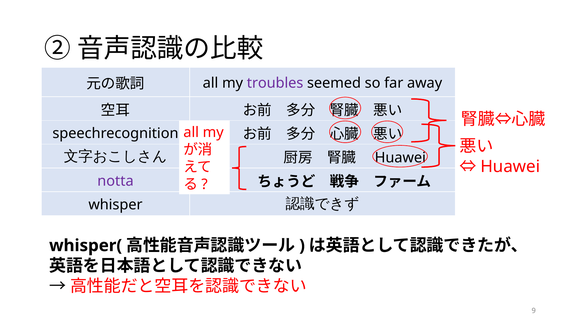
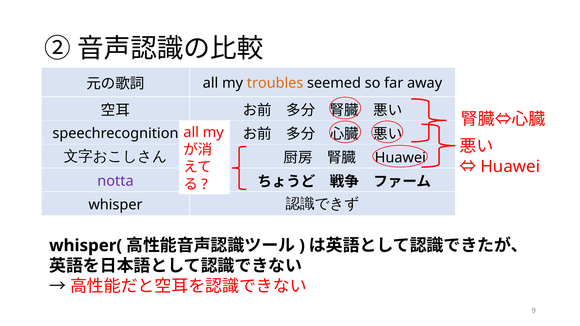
troubles colour: purple -> orange (275, 83)
